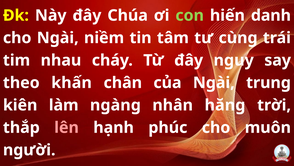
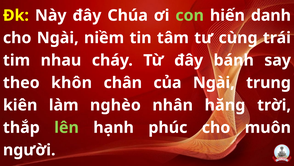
nguy: nguy -> bánh (234, 60)
khấn: khấn -> khôn (72, 82)
ngàng: ngàng -> nghèo (115, 105)
lên colour: pink -> light green (67, 127)
